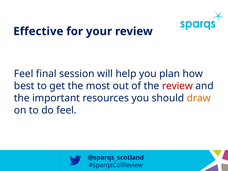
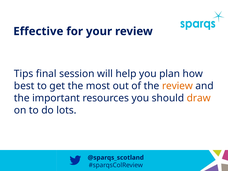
Feel: Feel -> Tips (24, 74)
review colour: red -> orange (177, 86)
do feel: feel -> lots (66, 110)
